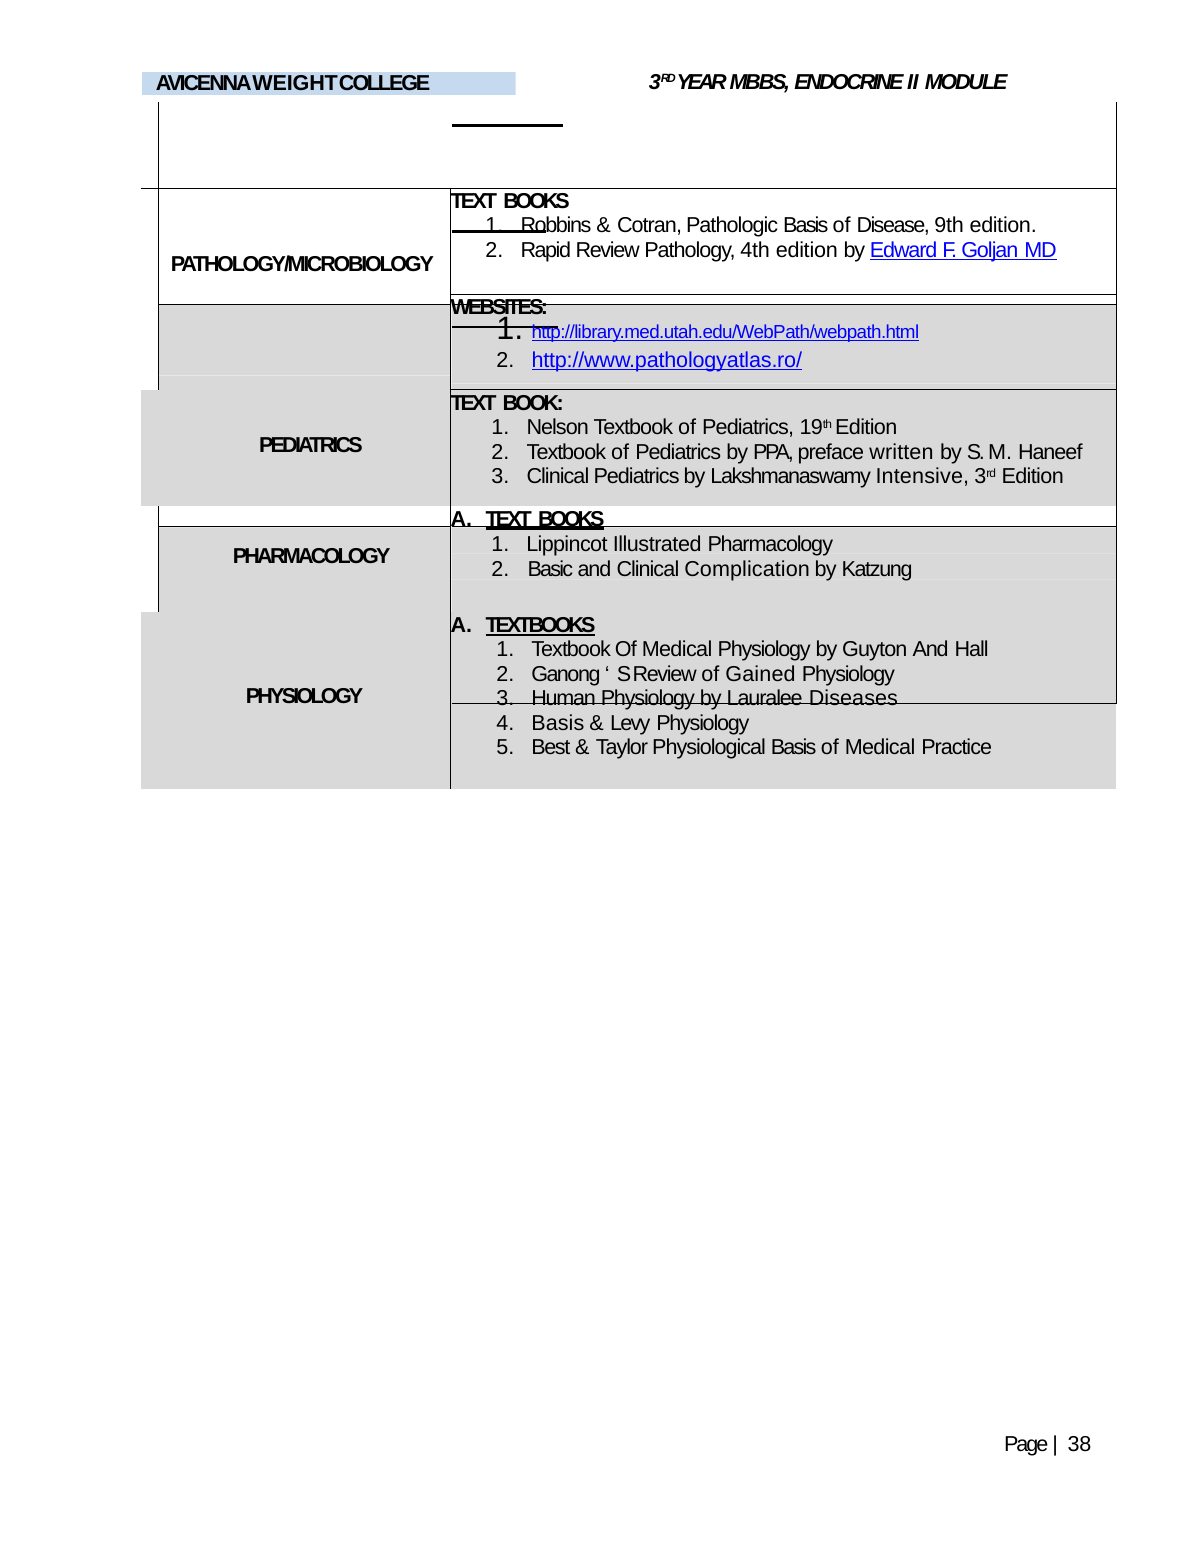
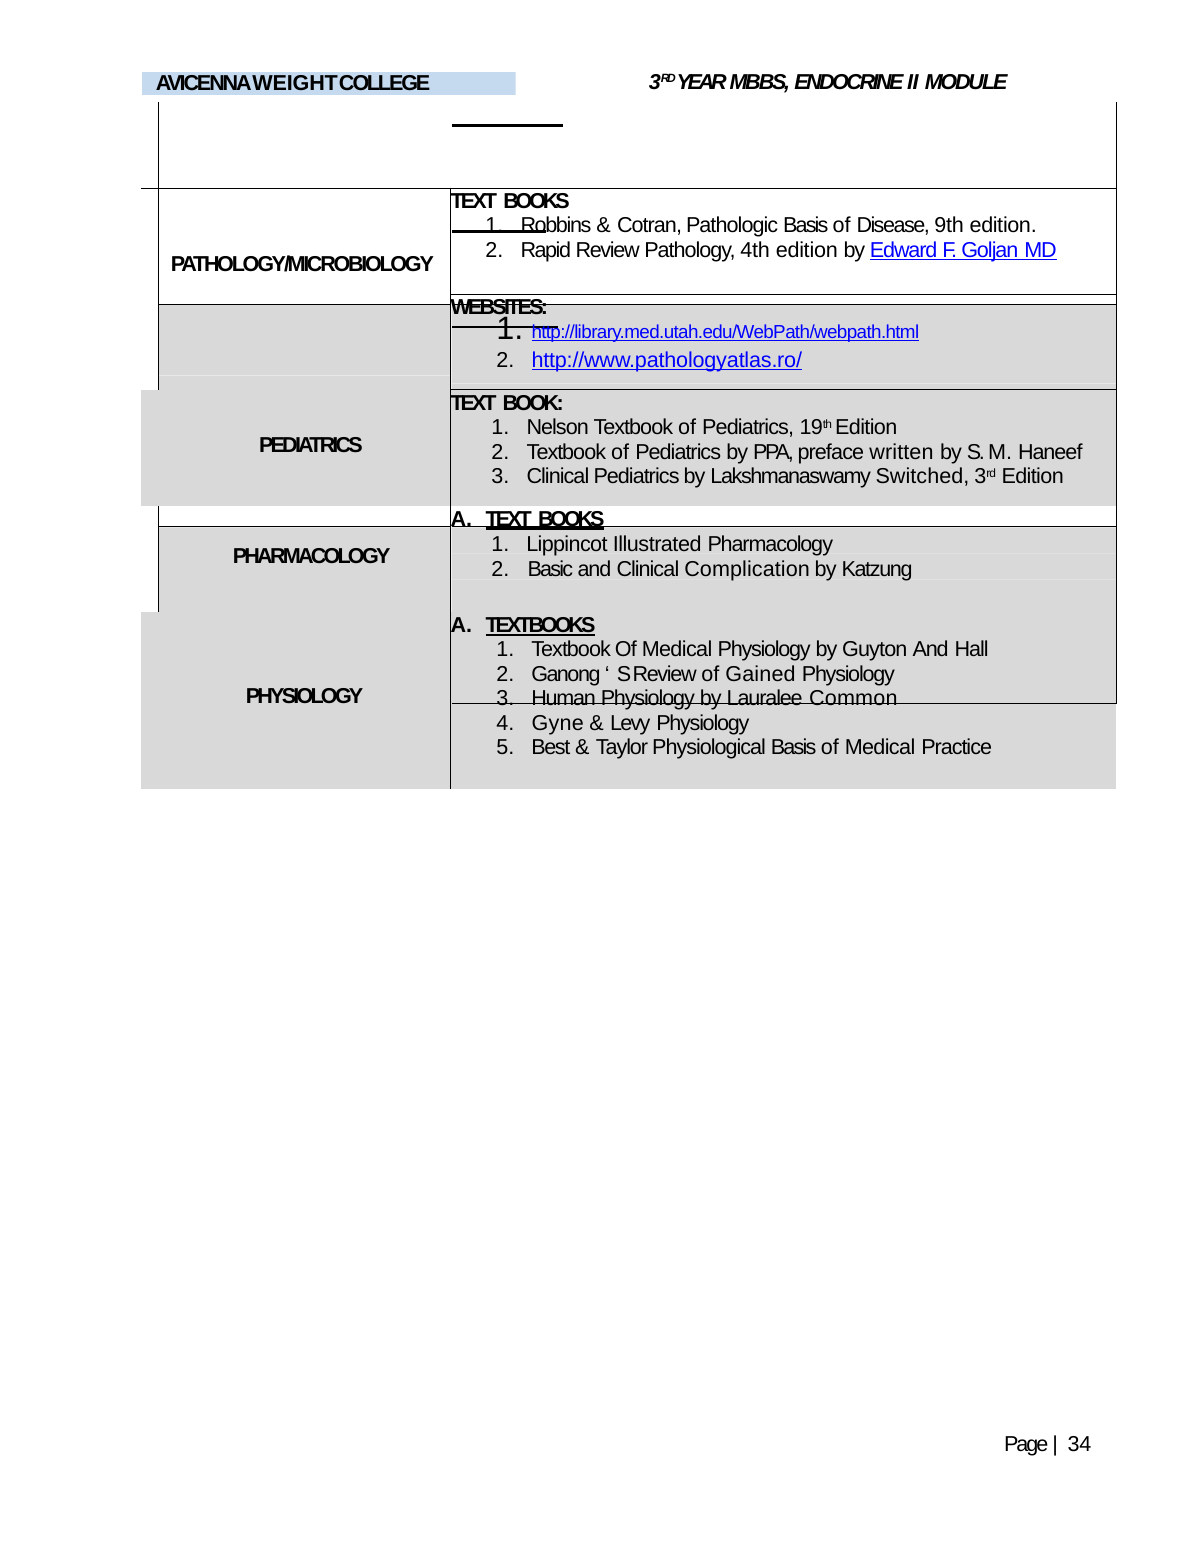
Intensive: Intensive -> Switched (922, 477)
Diseases: Diseases -> Common (853, 699)
Basis: Basis -> Gyne (558, 723)
38: 38 -> 34 (1080, 1444)
